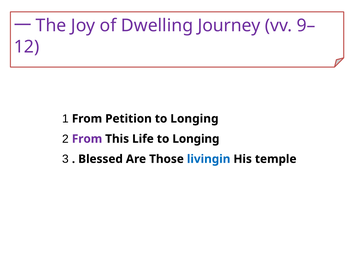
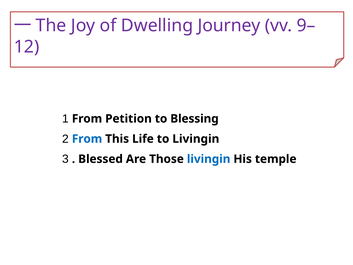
Petition to Longing: Longing -> Blessing (194, 119)
From colour: purple -> blue (87, 139)
Life to Longing: Longing -> Livingin (196, 139)
